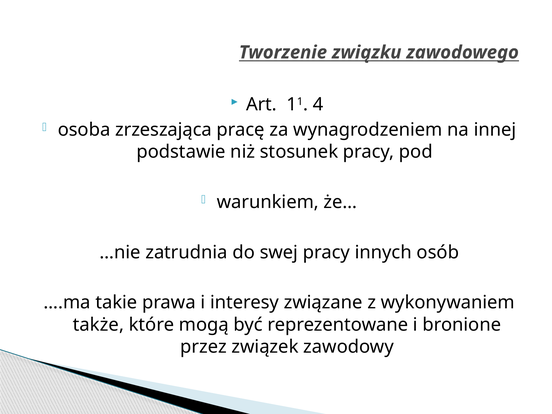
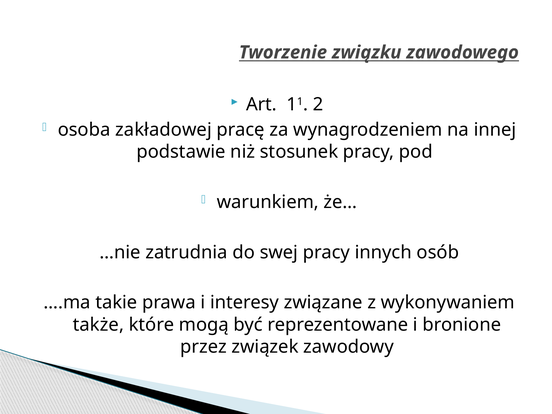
4: 4 -> 2 (318, 104)
zrzeszająca: zrzeszająca -> zakładowej (163, 130)
